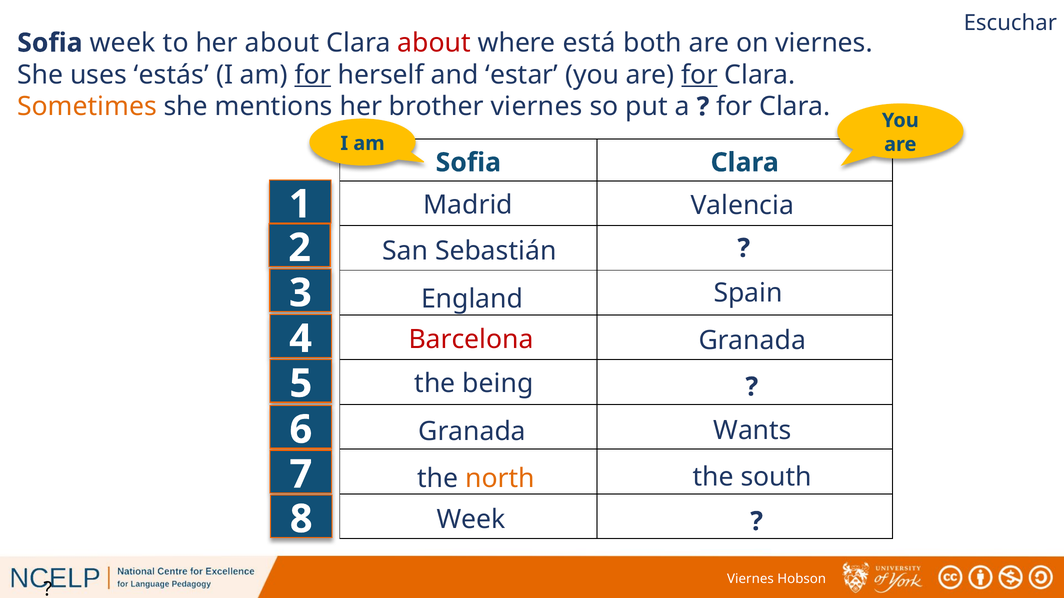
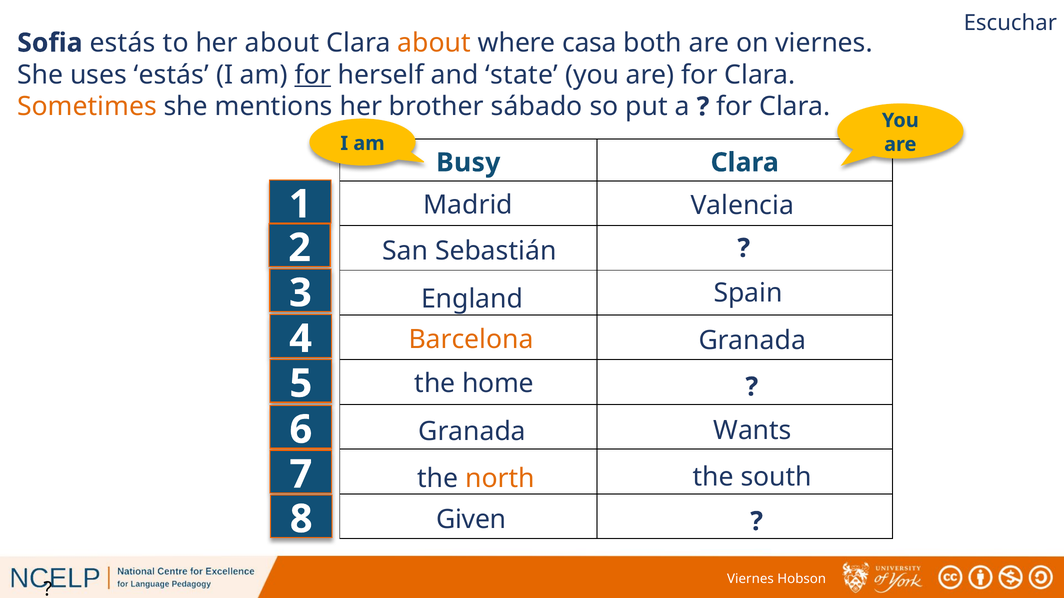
Sofia week: week -> estás (123, 43)
about colour: red -> orange (434, 43)
está: está -> casa (590, 43)
estar: estar -> state (522, 75)
for underline: present -> none (699, 75)
viernes: viernes -> sábado (537, 107)
Sofia: Sofia -> Busy (468, 163)
Barcelona colour: red -> orange (471, 340)
being: being -> home (498, 384)
Week: Week -> Given (471, 520)
